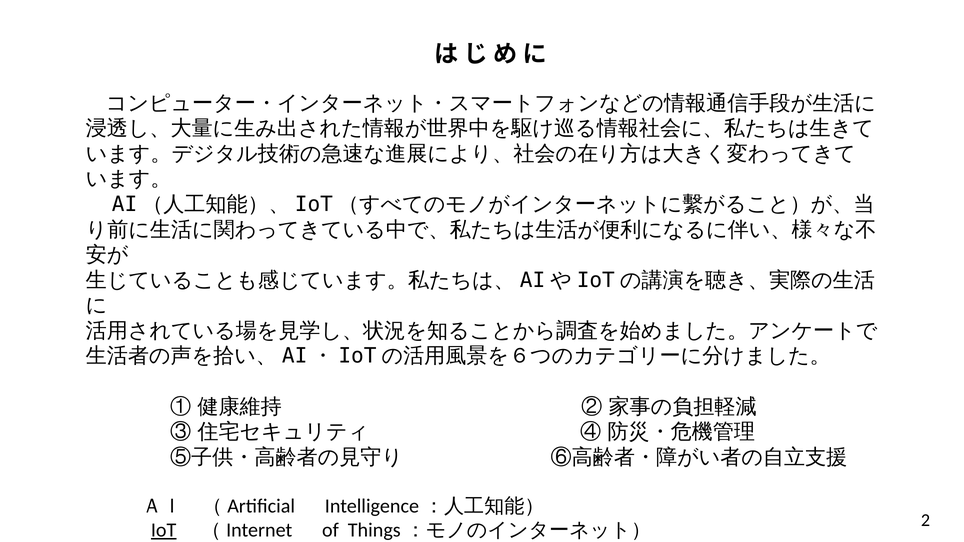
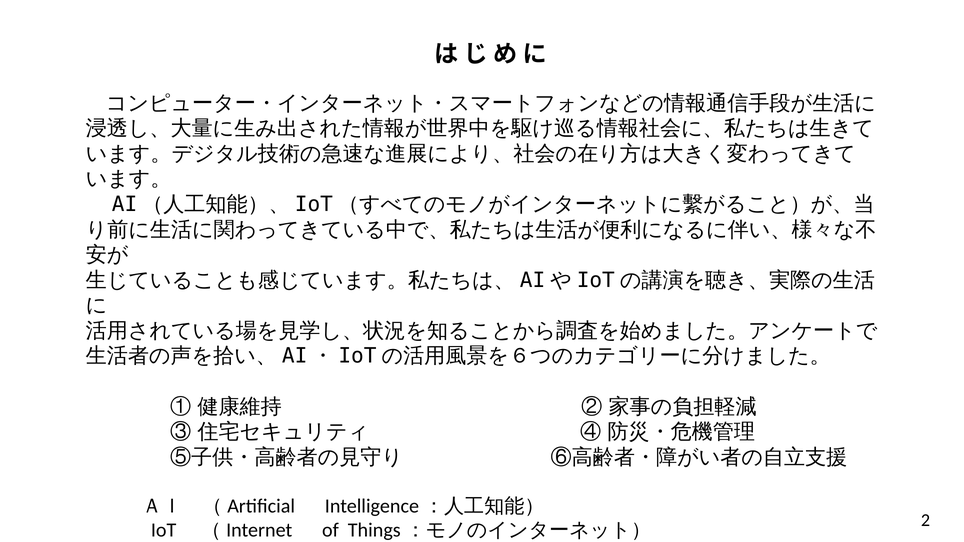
IoT underline: present -> none (164, 530)
